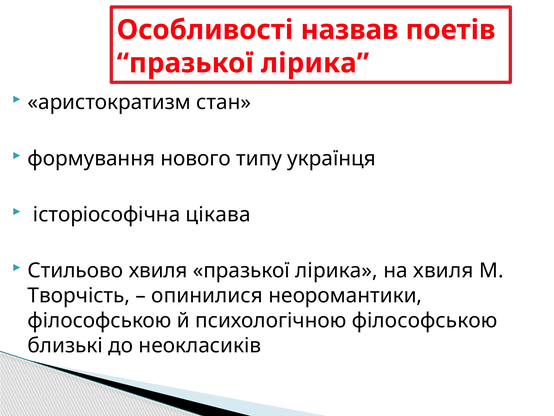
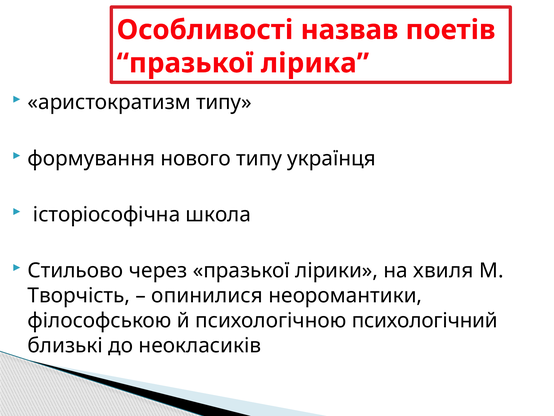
аристократизм стан: стан -> типу (224, 102)
цікава: цікава -> школа (218, 214)
Стильово хвиля: хвиля -> через (158, 270)
лірика: лірика -> лірики (337, 270)
психологічною філософською: філософською -> психологічний (425, 320)
